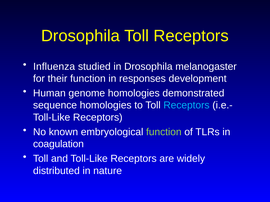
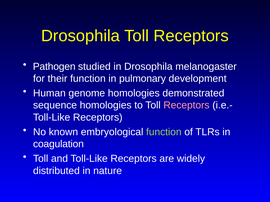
Influenza: Influenza -> Pathogen (54, 67)
responses: responses -> pulmonary (142, 79)
Receptors colour: light blue -> pink (186, 106)
